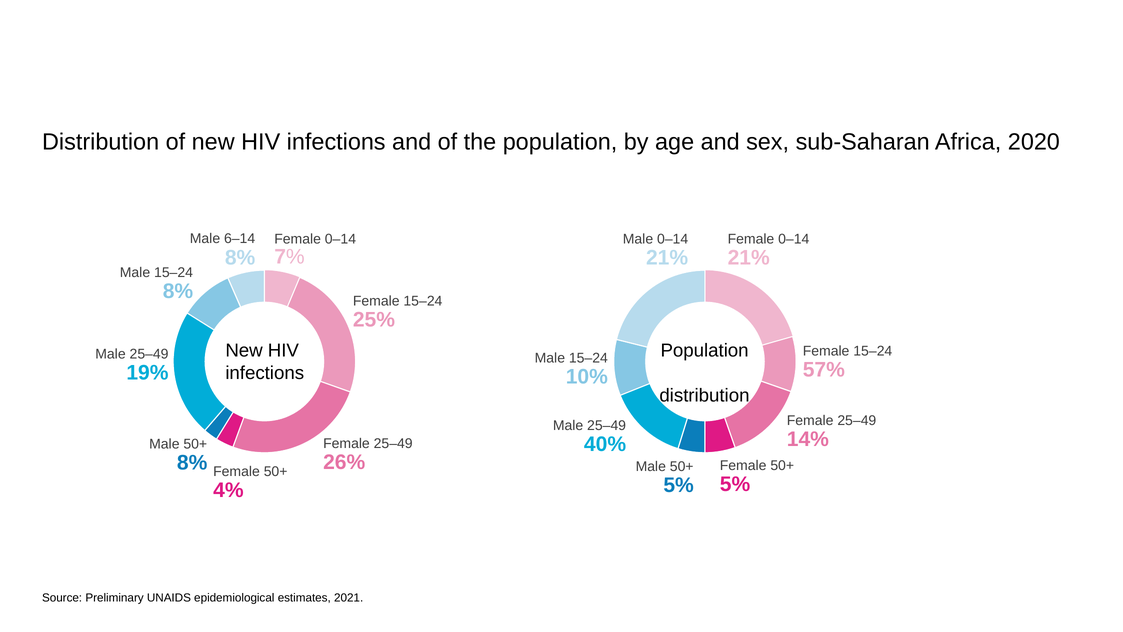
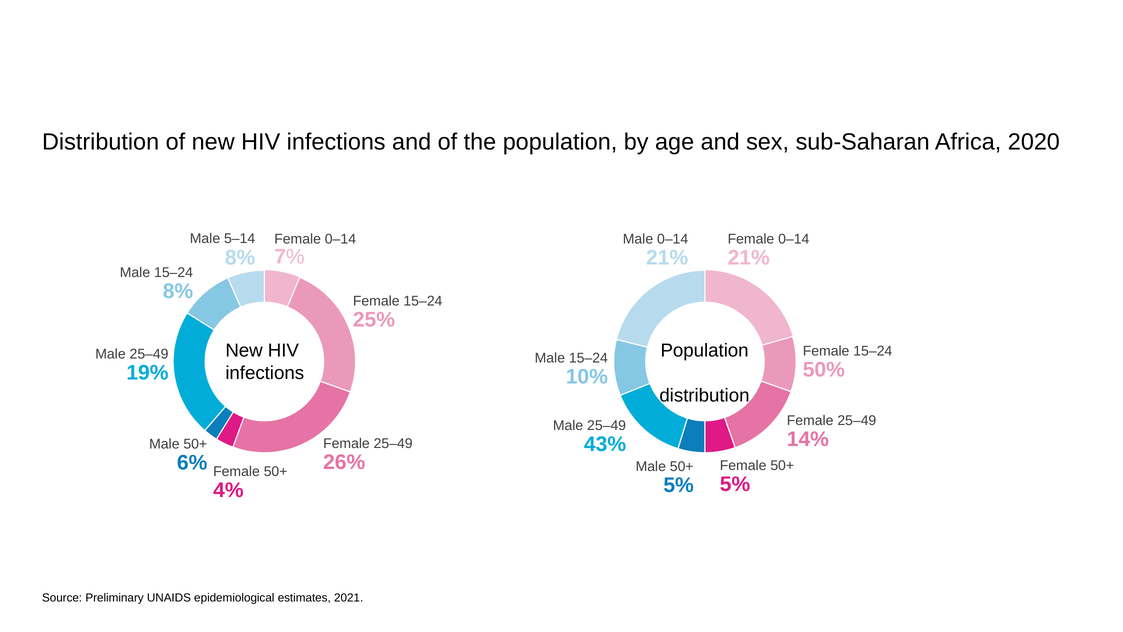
6–14: 6–14 -> 5–14 (240, 239)
57%: 57% -> 50% (824, 369)
40%: 40% -> 43% (605, 444)
8%: 8% -> 6% (192, 463)
